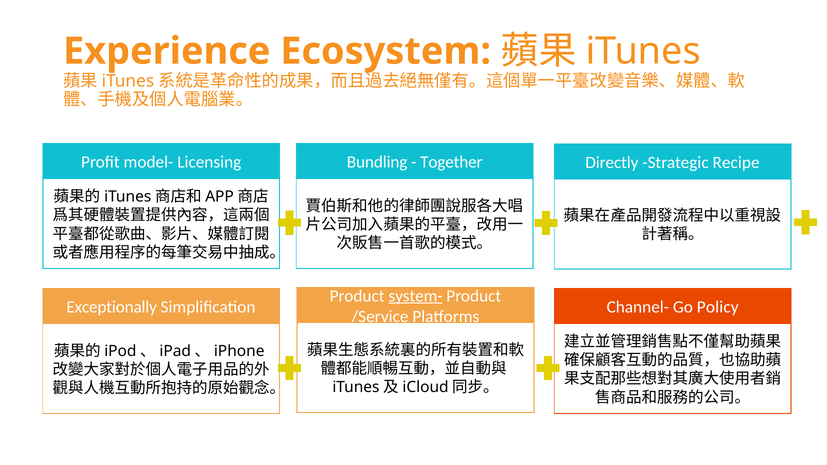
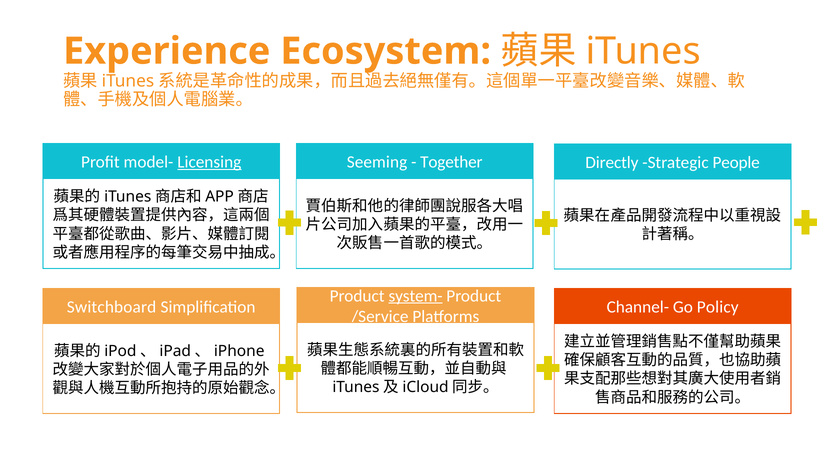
Licensing underline: none -> present (209, 162)
Bundling: Bundling -> Seeming (377, 162)
Recipe: Recipe -> People (736, 163)
Exceptionally: Exceptionally -> Switchboard (112, 307)
